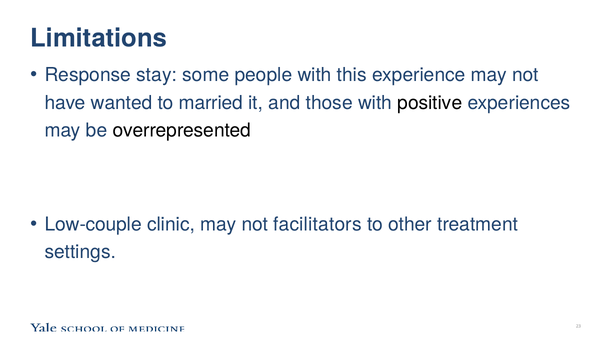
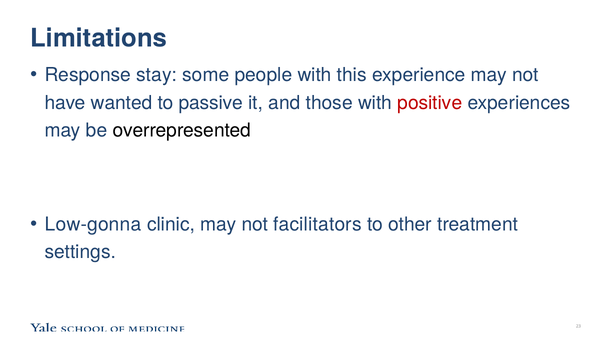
married: married -> passive (211, 103)
positive colour: black -> red (430, 103)
Low-couple: Low-couple -> Low-gonna (93, 224)
